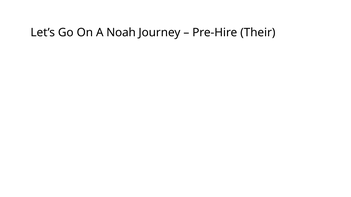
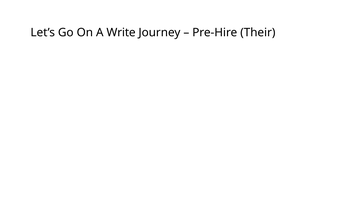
Noah: Noah -> Write (121, 33)
